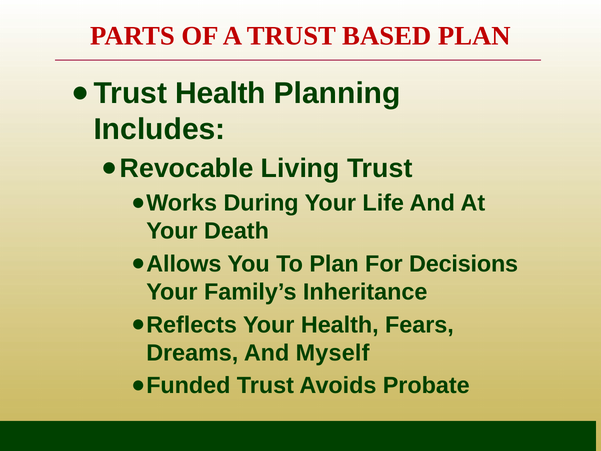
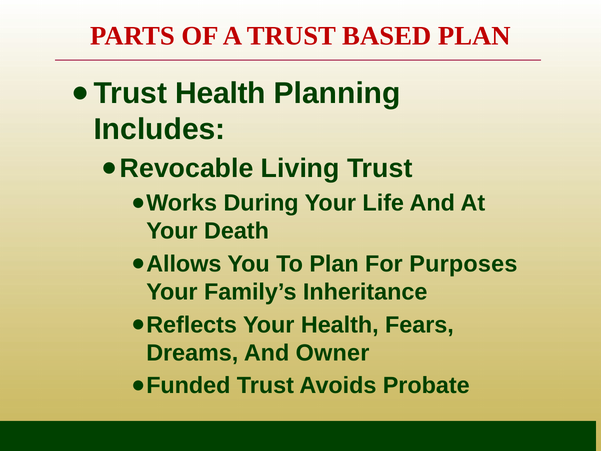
Decisions: Decisions -> Purposes (463, 264)
Myself: Myself -> Owner (333, 353)
